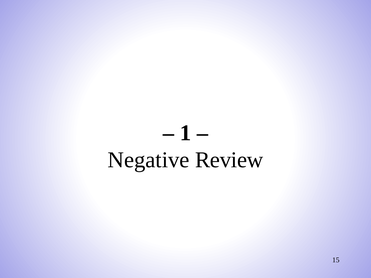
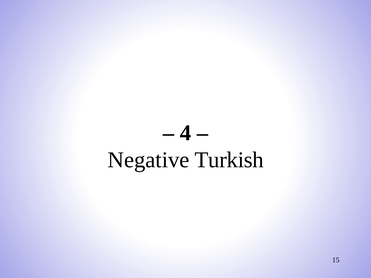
1: 1 -> 4 (186, 133)
Review: Review -> Turkish (229, 160)
